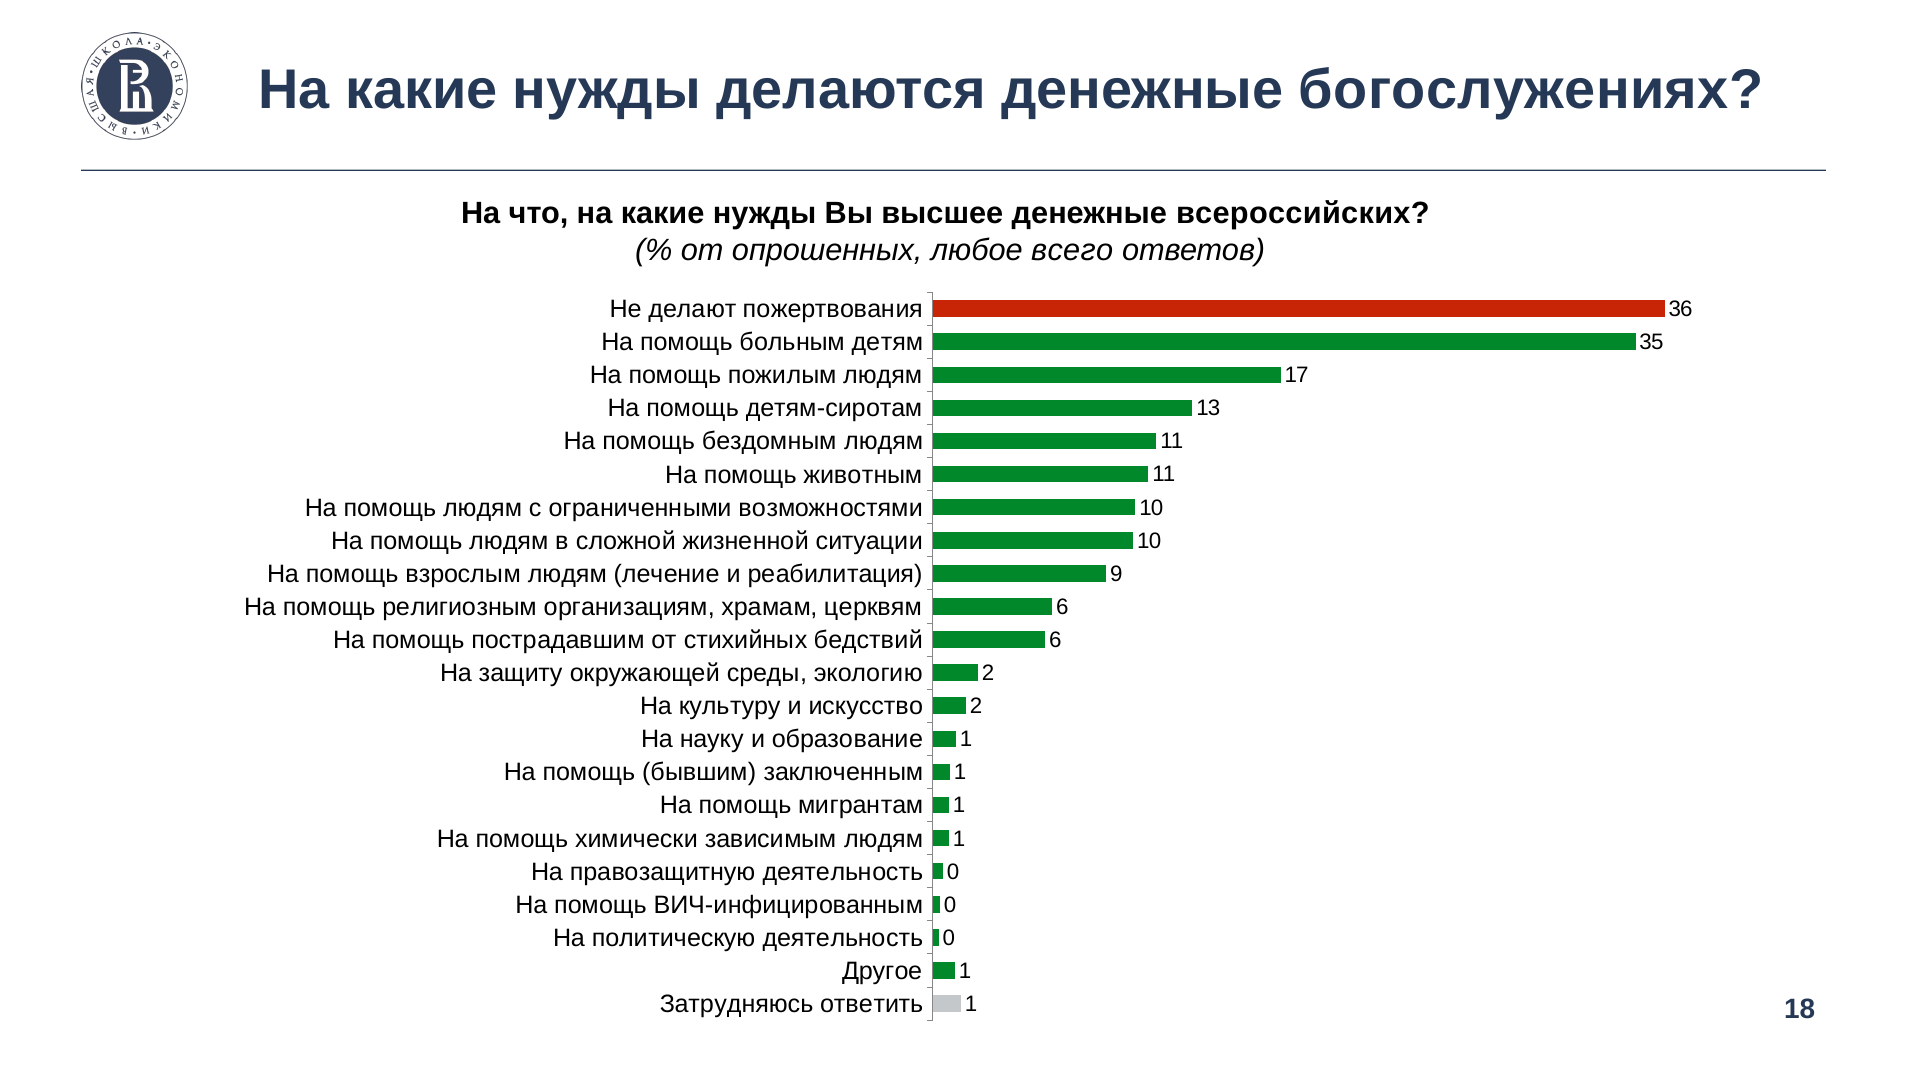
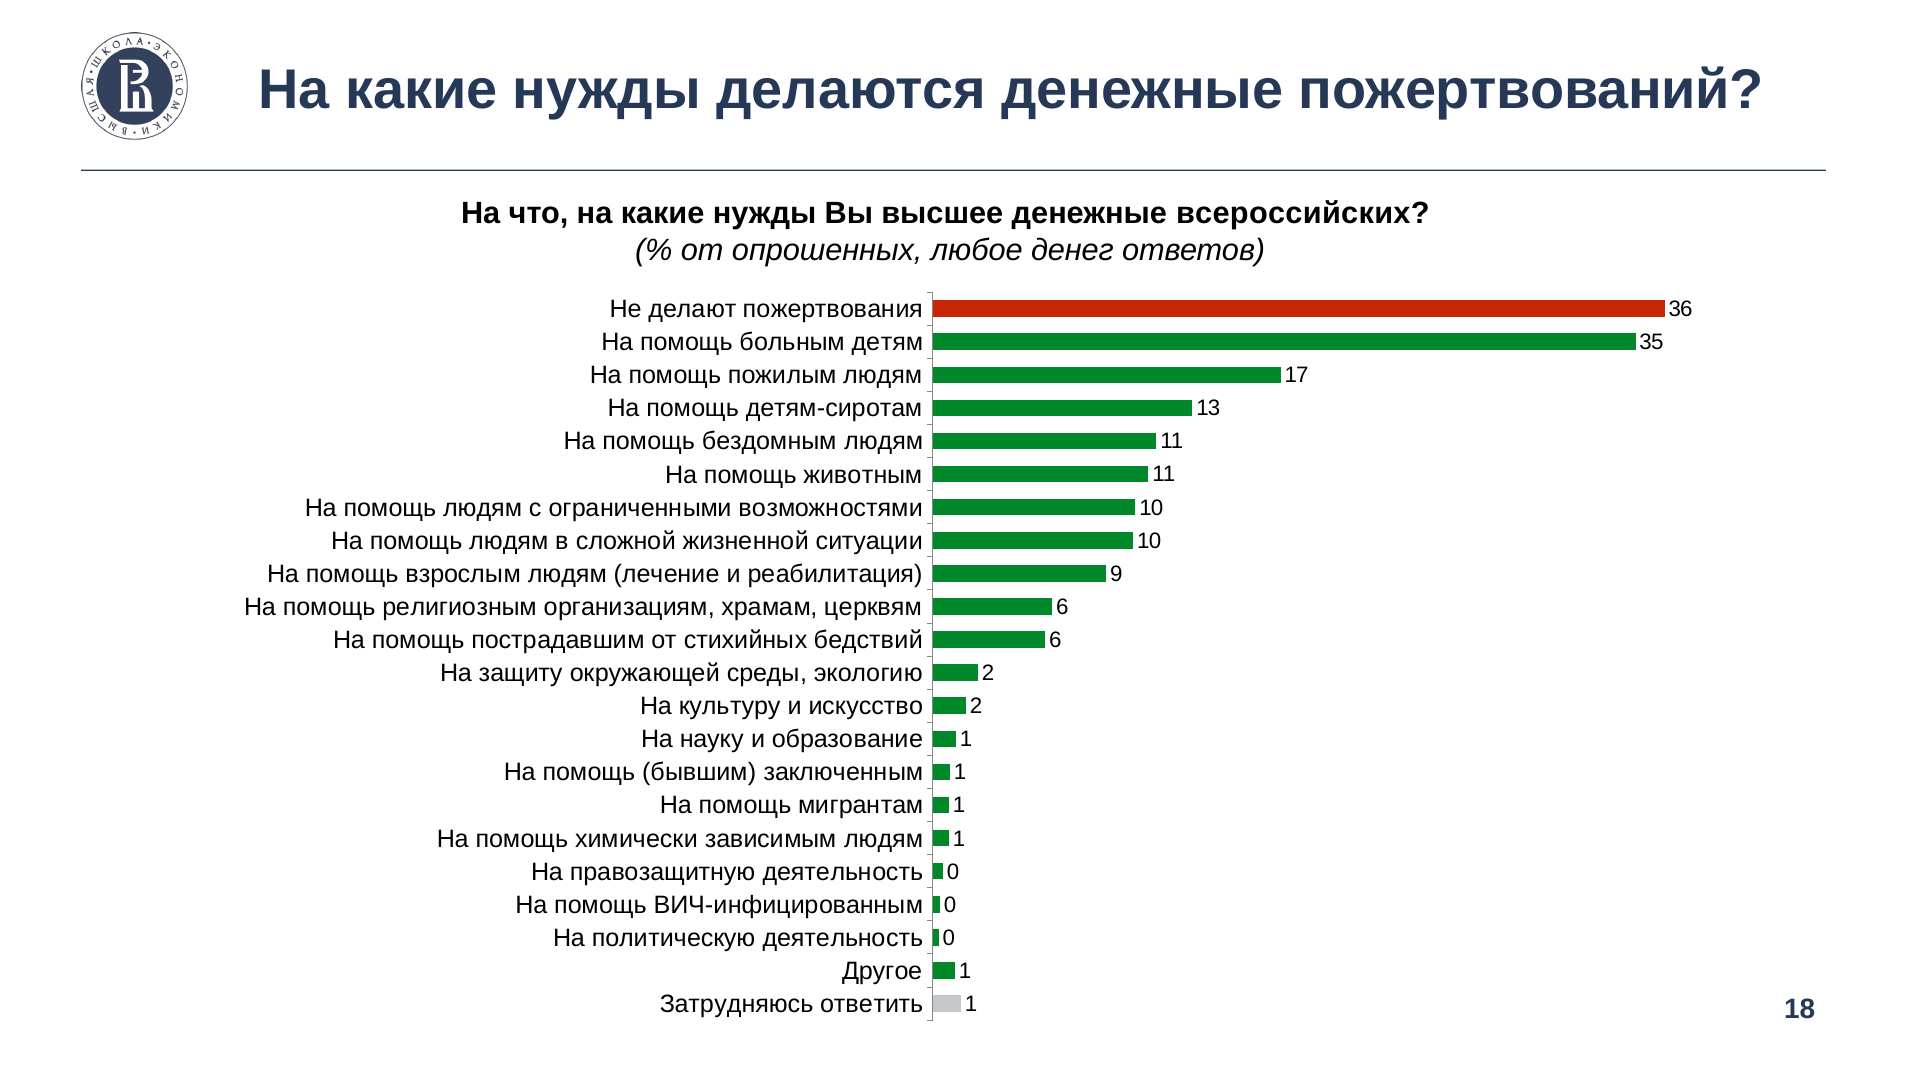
богослужениях: богослужениях -> пожертвований (1531, 90)
всего: всего -> денег (1072, 250)
